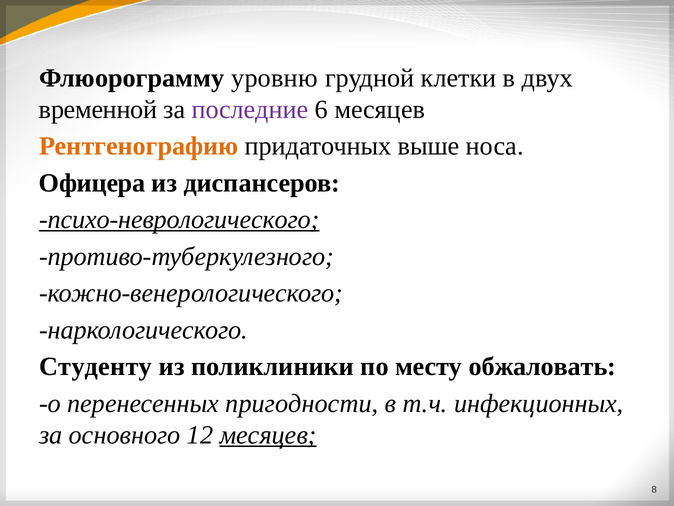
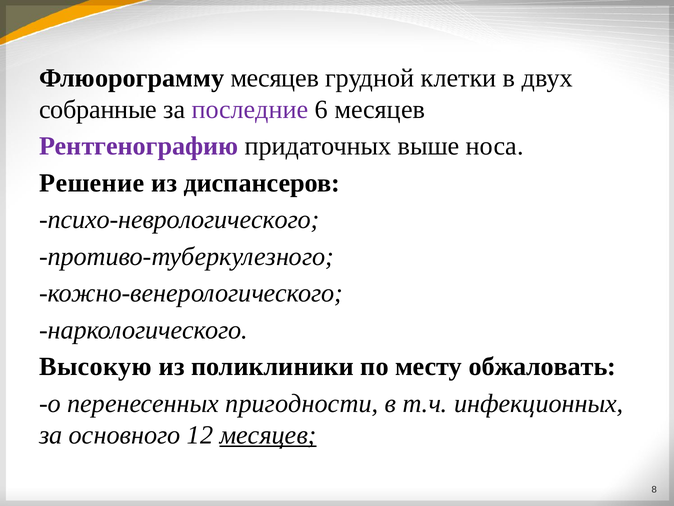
Флюорограмму уровню: уровню -> месяцев (275, 78)
временной: временной -> собранные (98, 109)
Рентгенографию colour: orange -> purple (139, 146)
Офицера: Офицера -> Решение (92, 183)
психо-неврологического underline: present -> none (179, 219)
Студенту: Студенту -> Высокую (96, 366)
